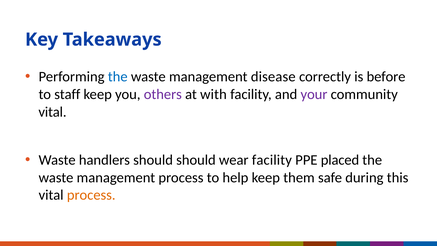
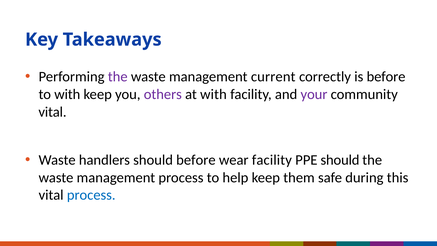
the colour: blue -> purple (118, 77)
disease: disease -> current (273, 77)
to staff: staff -> with (67, 94)
should should: should -> before (196, 160)
PPE placed: placed -> should (340, 160)
process colour: orange -> blue (91, 195)
